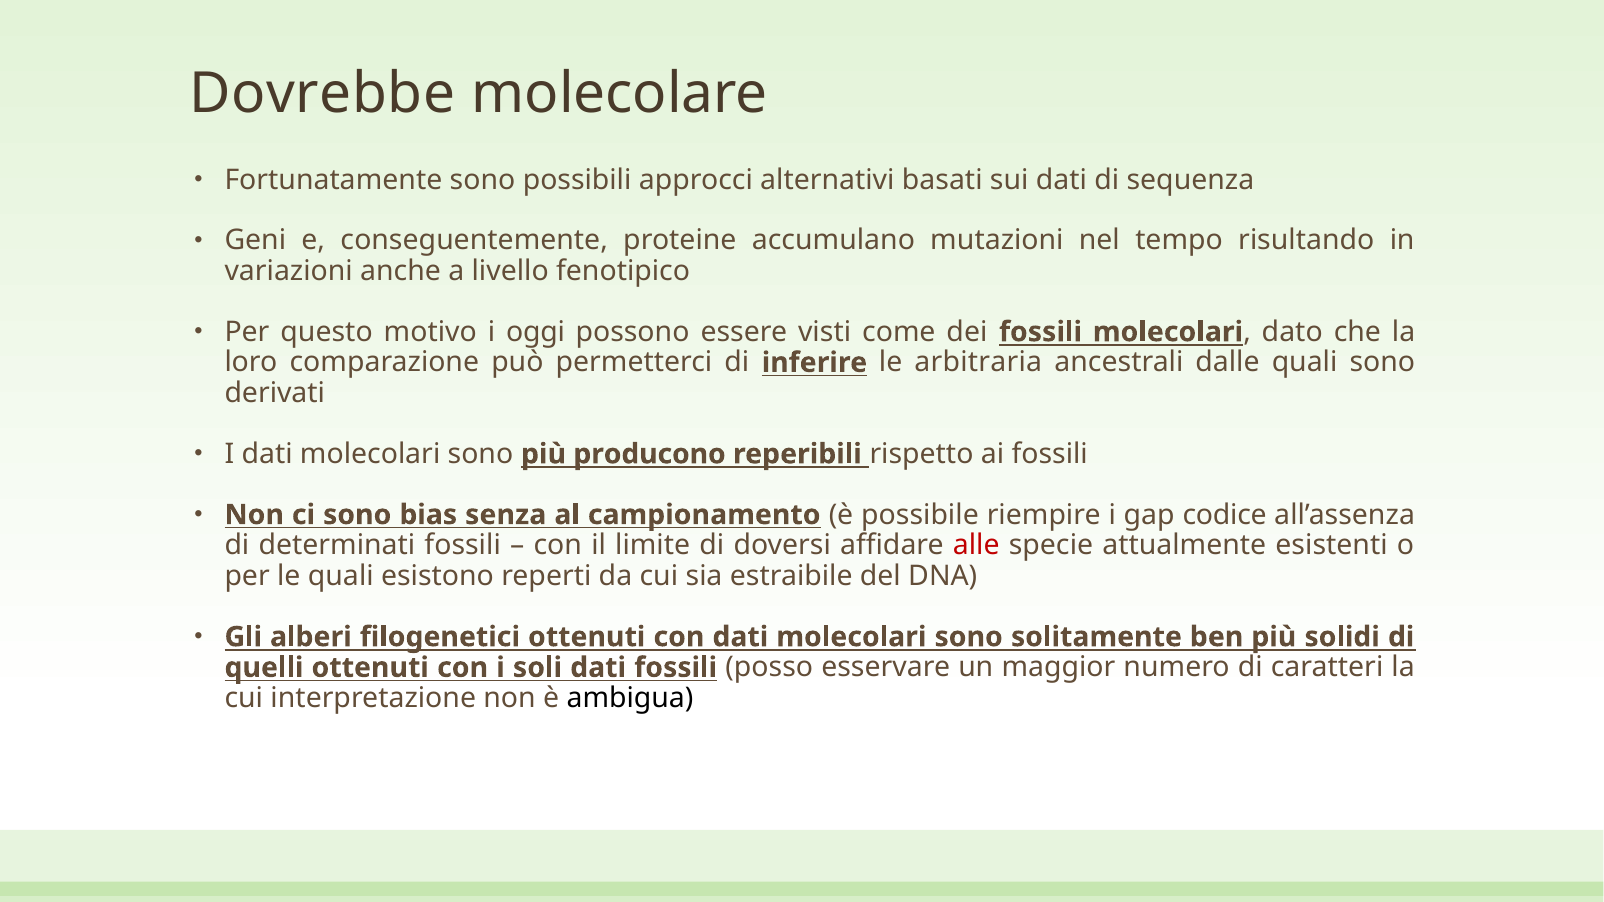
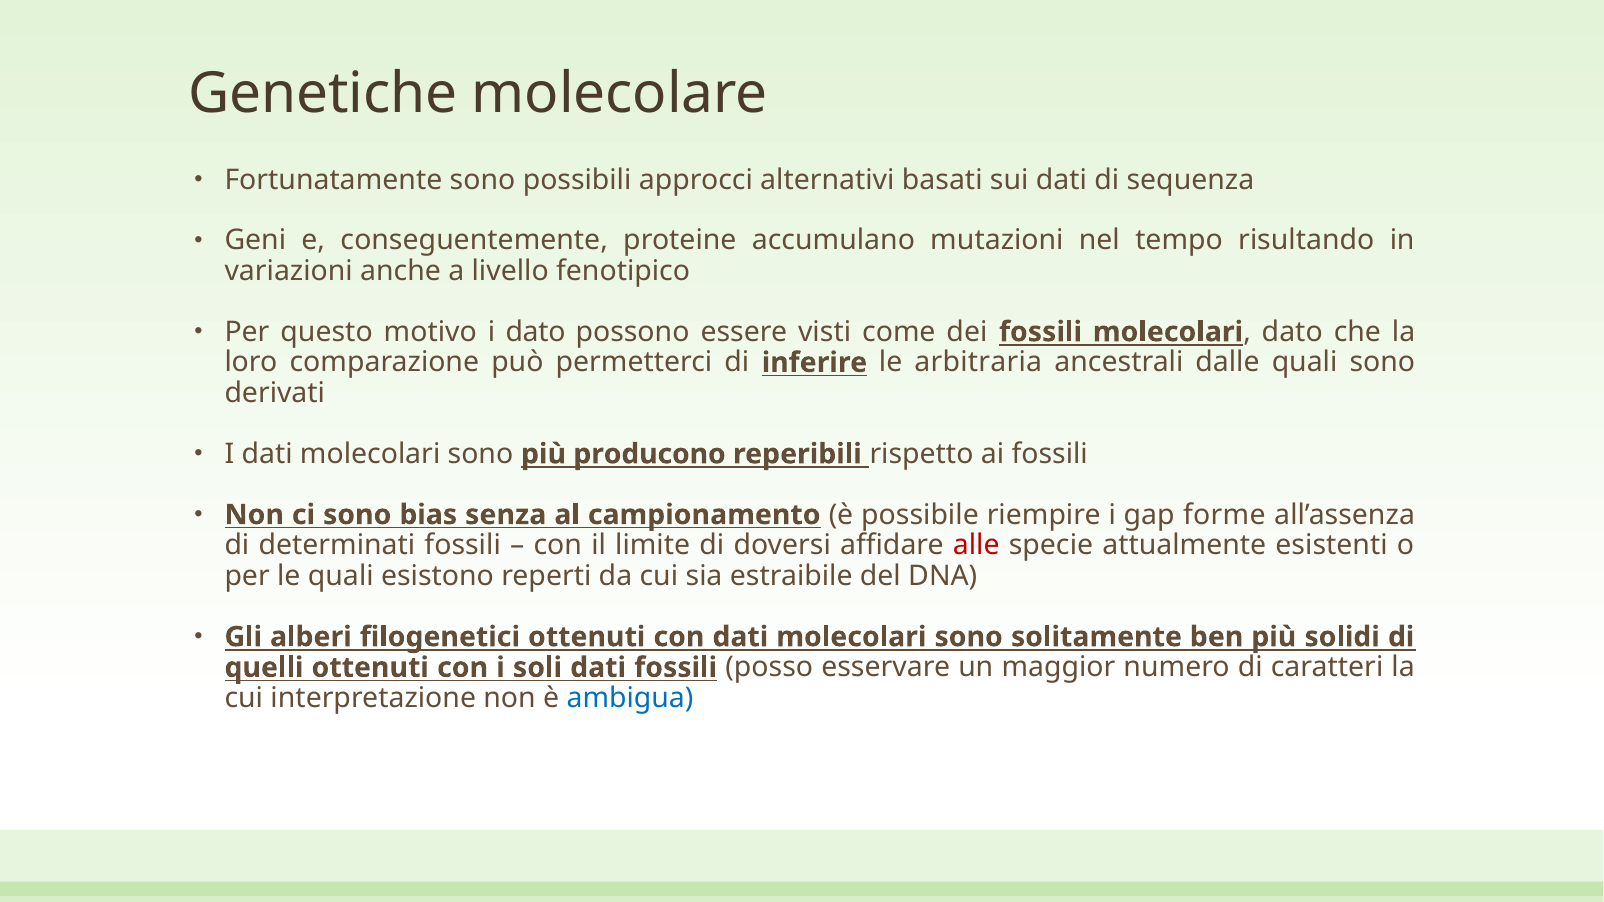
Dovrebbe: Dovrebbe -> Genetiche (323, 94)
i oggi: oggi -> dato (536, 332)
codice: codice -> forme (1224, 515)
ambigua colour: black -> blue (630, 698)
